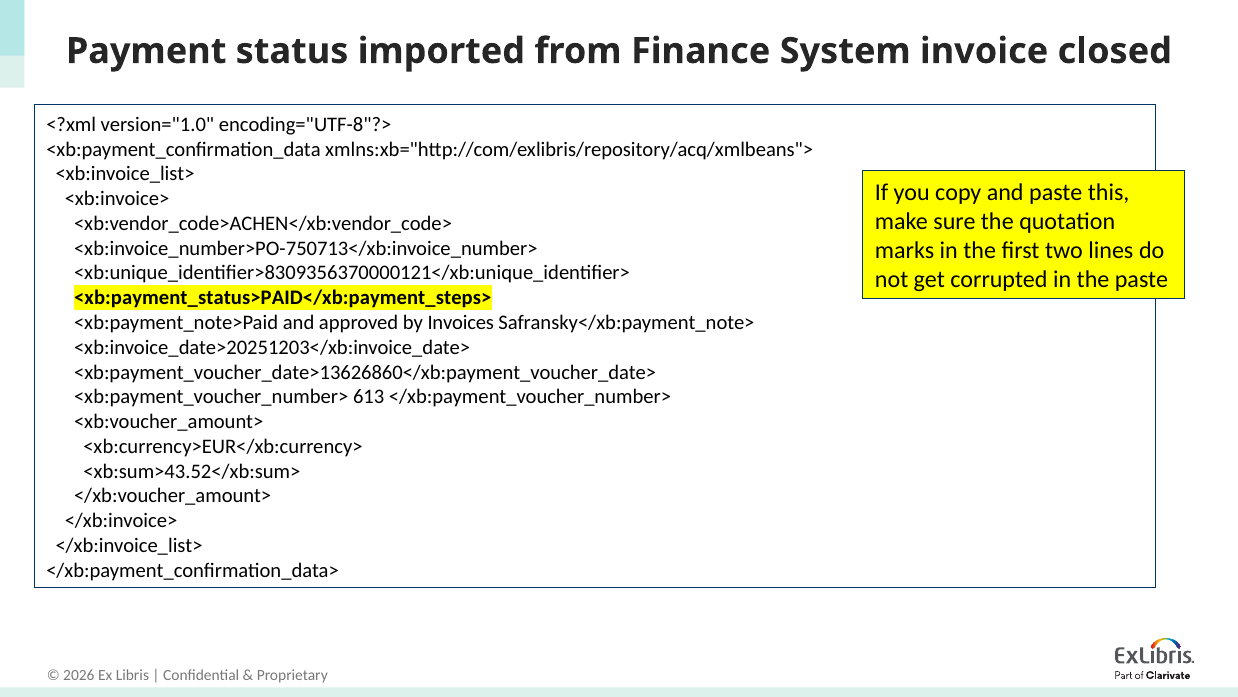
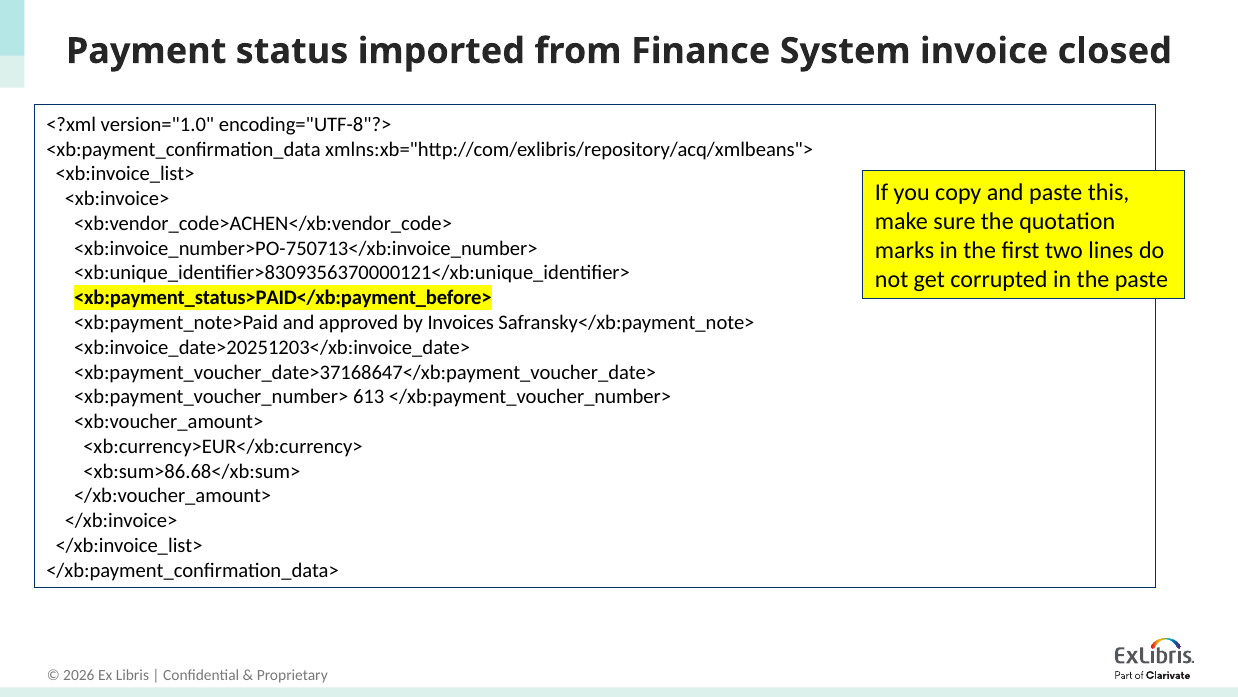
<xb:payment_status>PAID</xb:payment_steps>: <xb:payment_status>PAID</xb:payment_steps> -> <xb:payment_status>PAID</xb:payment_before> (283, 298)
<xb:payment_voucher_date>13626860</xb:payment_voucher_date>: <xb:payment_voucher_date>13626860</xb:payment_voucher_date> -> <xb:payment_voucher_date>37168647</xb:payment_voucher_date> (365, 372)
<xb:sum>43.52</xb:sum>: <xb:sum>43.52</xb:sum> -> <xb:sum>86.68</xb:sum> (192, 471)
